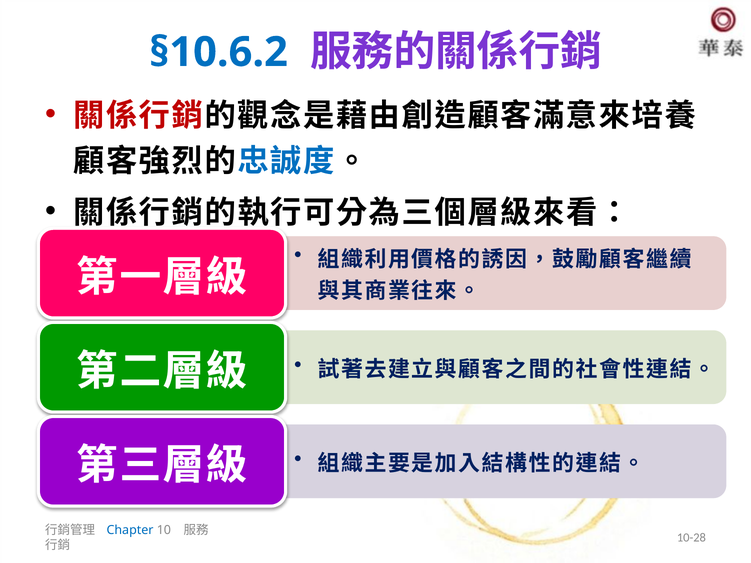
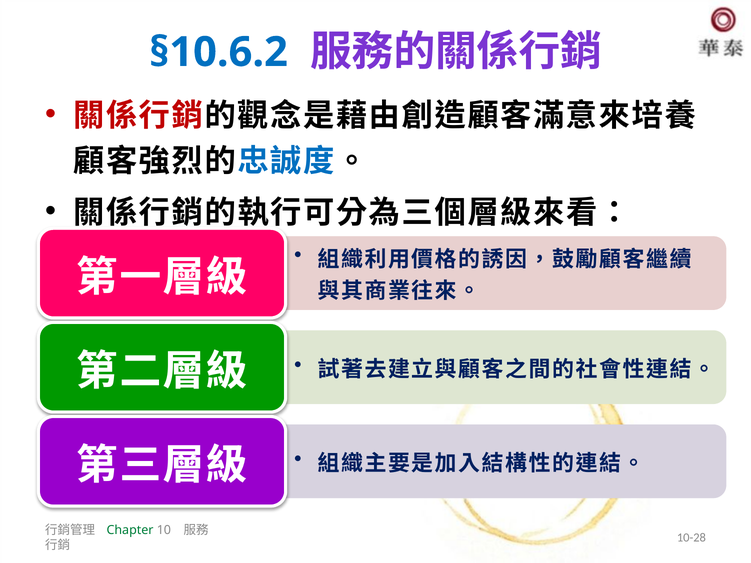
Chapter colour: blue -> green (130, 530)
